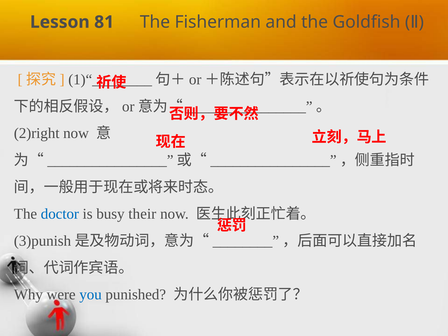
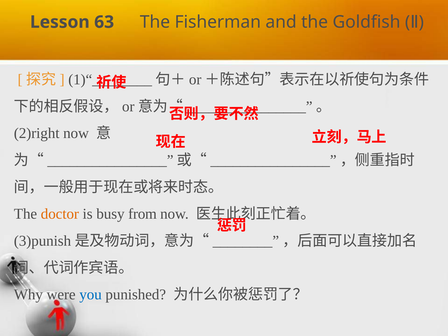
81: 81 -> 63 (104, 22)
doctor colour: blue -> orange (60, 214)
their: their -> from (142, 214)
